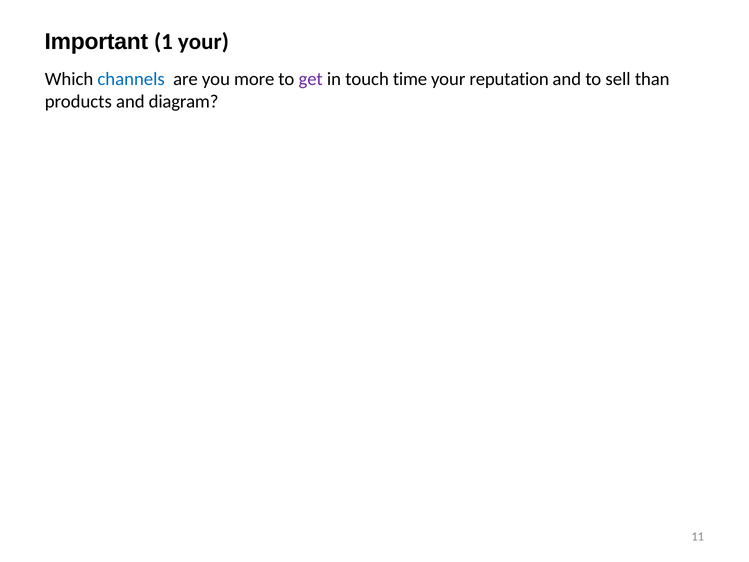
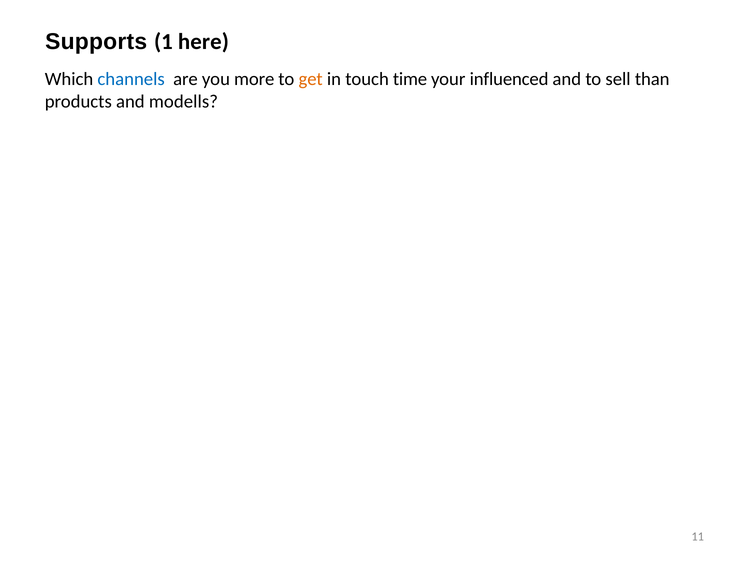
Important: Important -> Supports (96, 42)
1 your: your -> here (203, 42)
get colour: purple -> orange (311, 79)
reputation: reputation -> influenced (509, 79)
diagram: diagram -> modells (183, 101)
